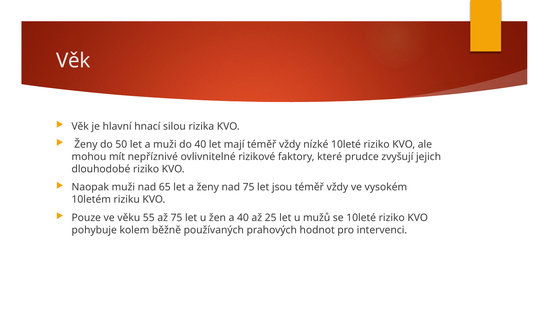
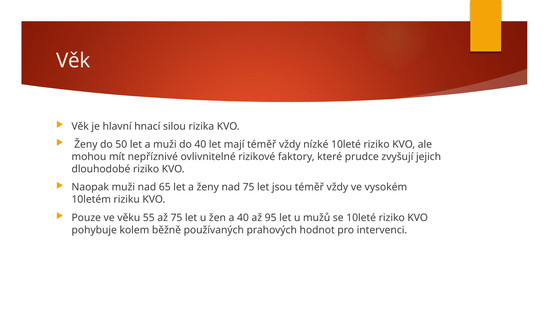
25: 25 -> 95 (271, 217)
